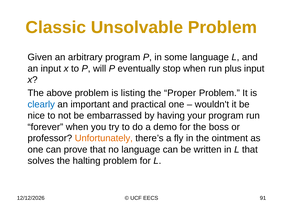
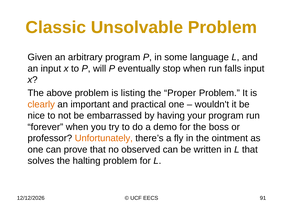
plus: plus -> falls (233, 69)
clearly colour: blue -> orange (41, 104)
no language: language -> observed (141, 150)
